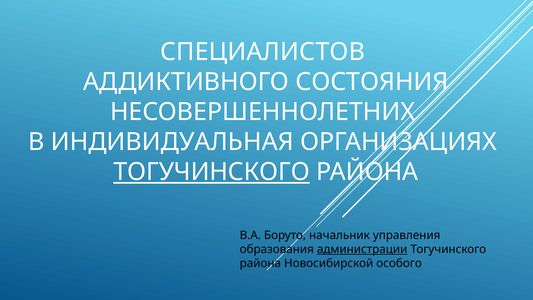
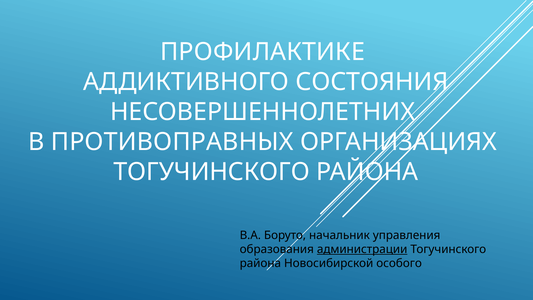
СПЕЦИАЛИСТОВ: СПЕЦИАЛИСТОВ -> ПРОФИЛАКТИКЕ (263, 52)
ИНДИВИДУАЛЬНАЯ: ИНДИВИДУАЛЬНАЯ -> ПРОТИВОПРАВНЫХ (172, 142)
ТОГУЧИНСКОГО underline: present -> none (212, 172)
